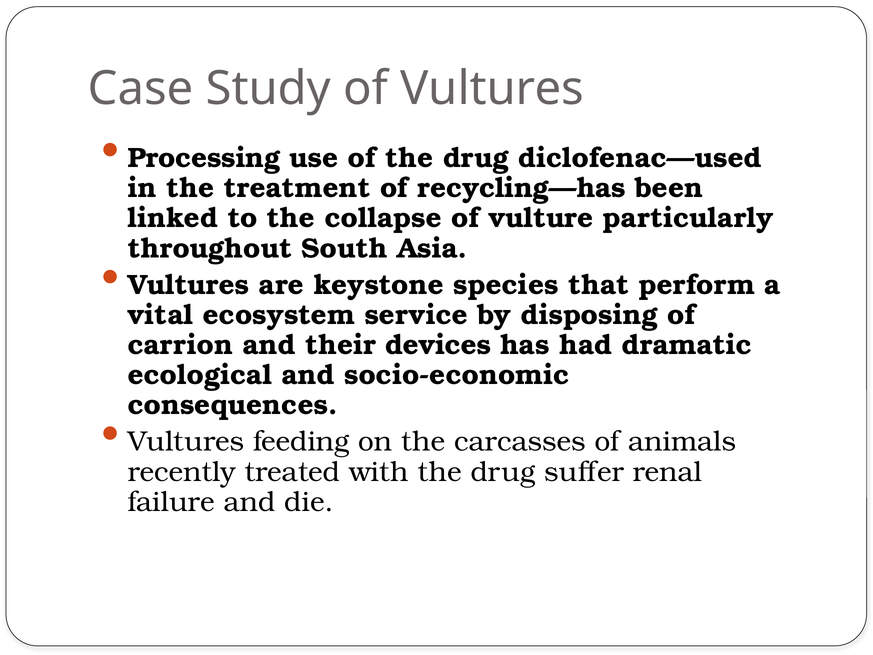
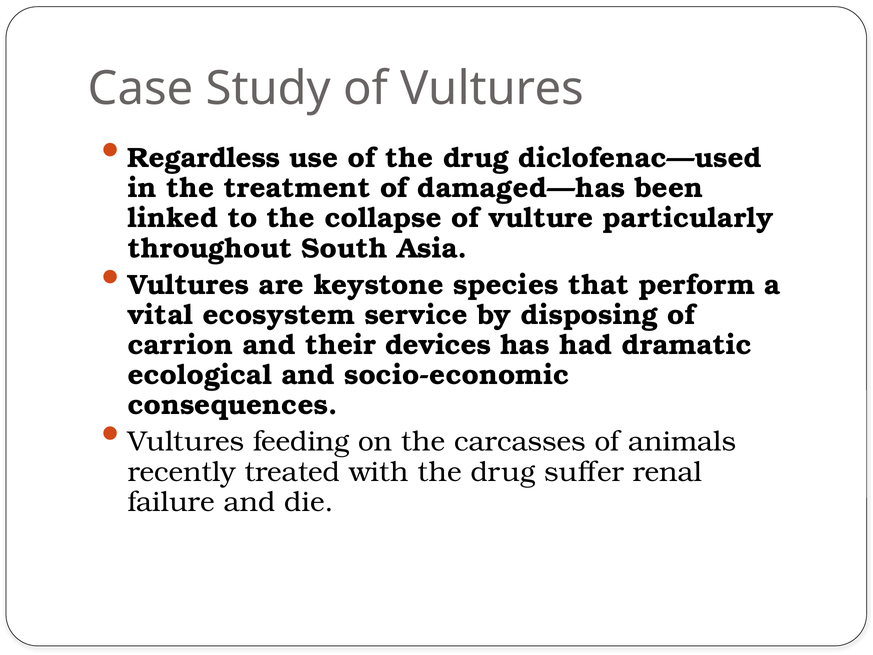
Processing: Processing -> Regardless (204, 158)
recycling—has: recycling—has -> damaged—has (521, 188)
